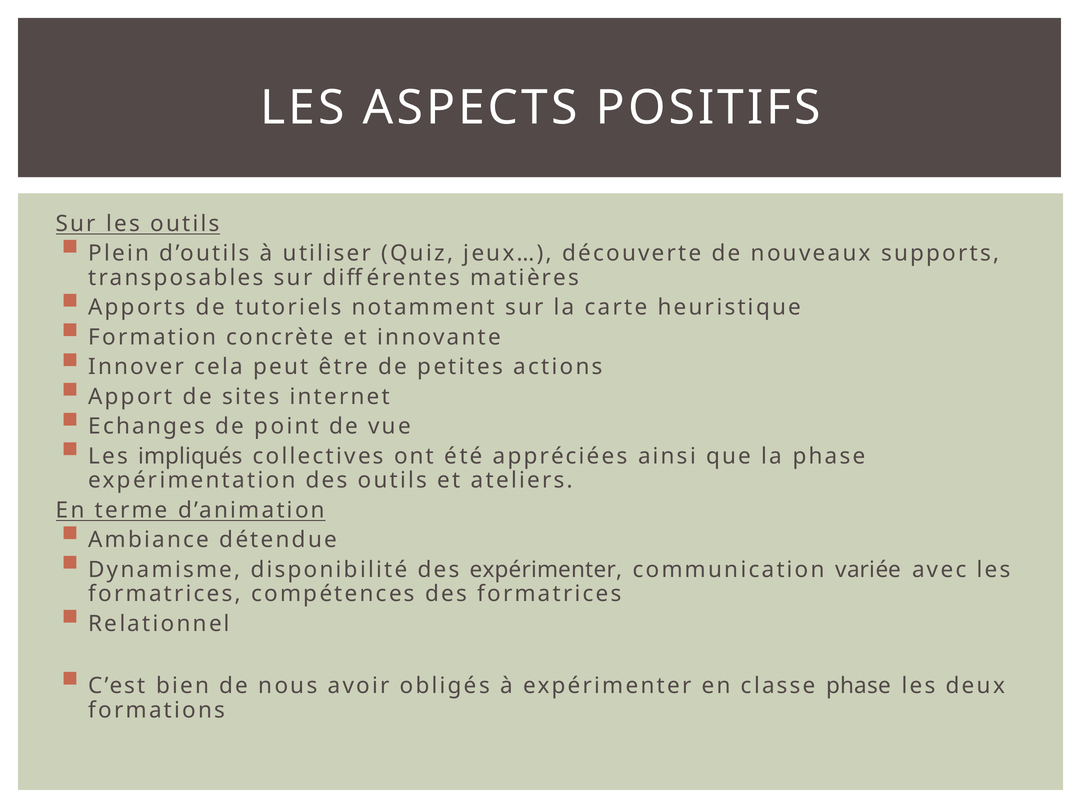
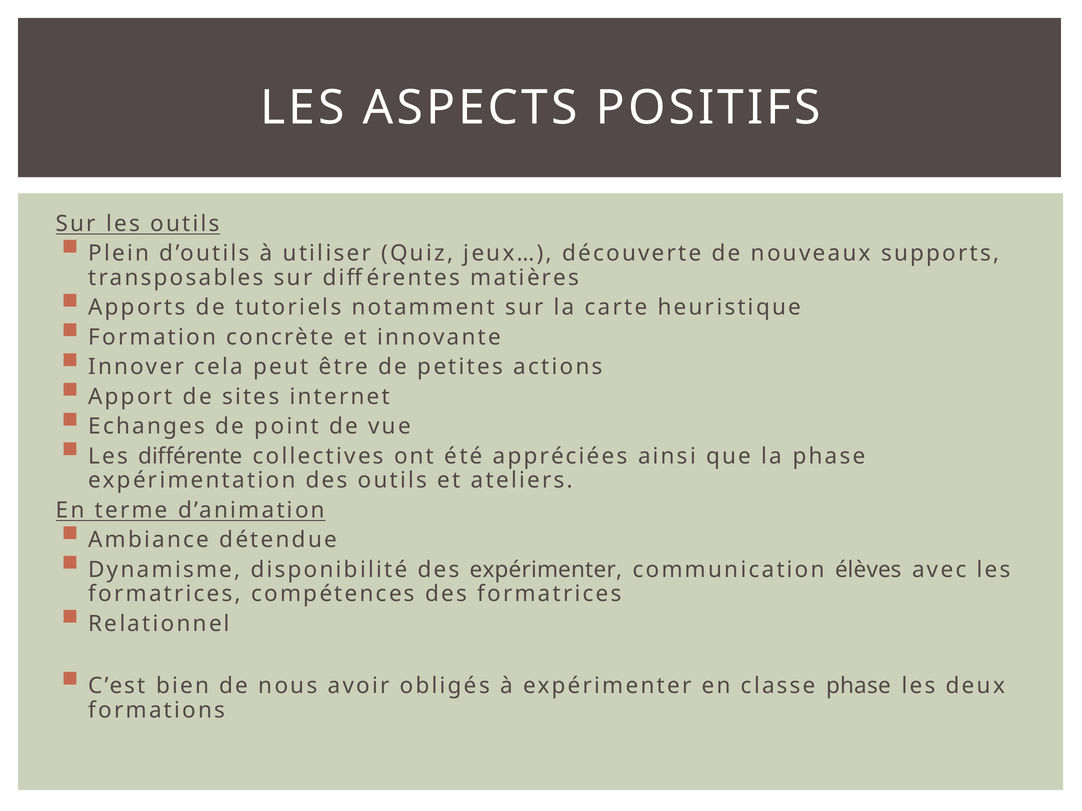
impliqués: impliqués -> différente (191, 456)
variée: variée -> élèves (868, 570)
